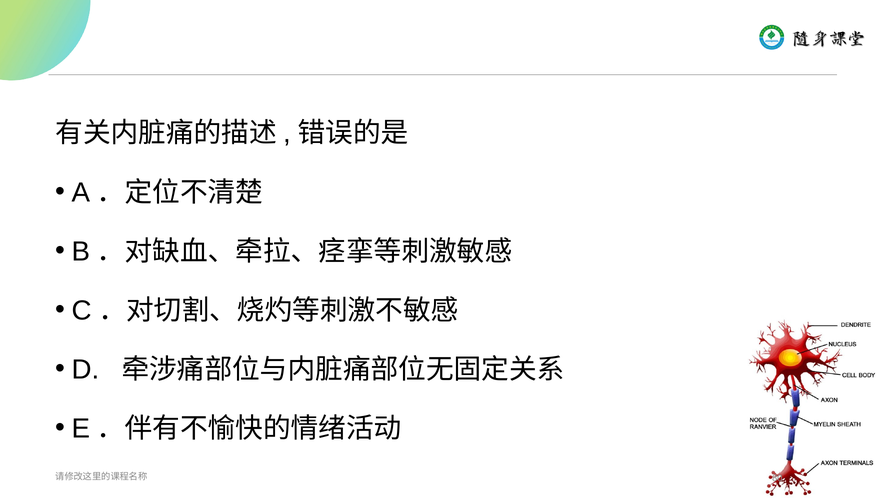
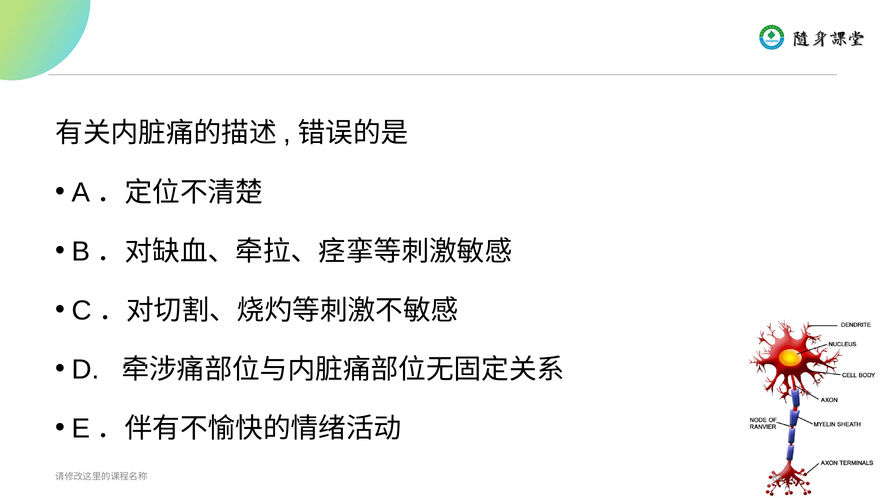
80: 80 -> 84 (777, 478)
